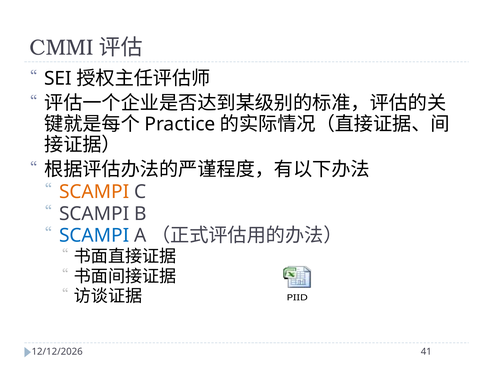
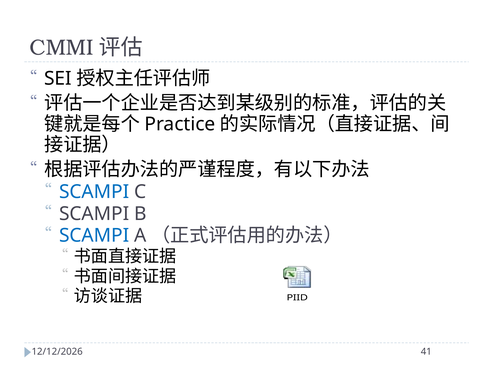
SCAMPI colour: orange -> blue (94, 192)
